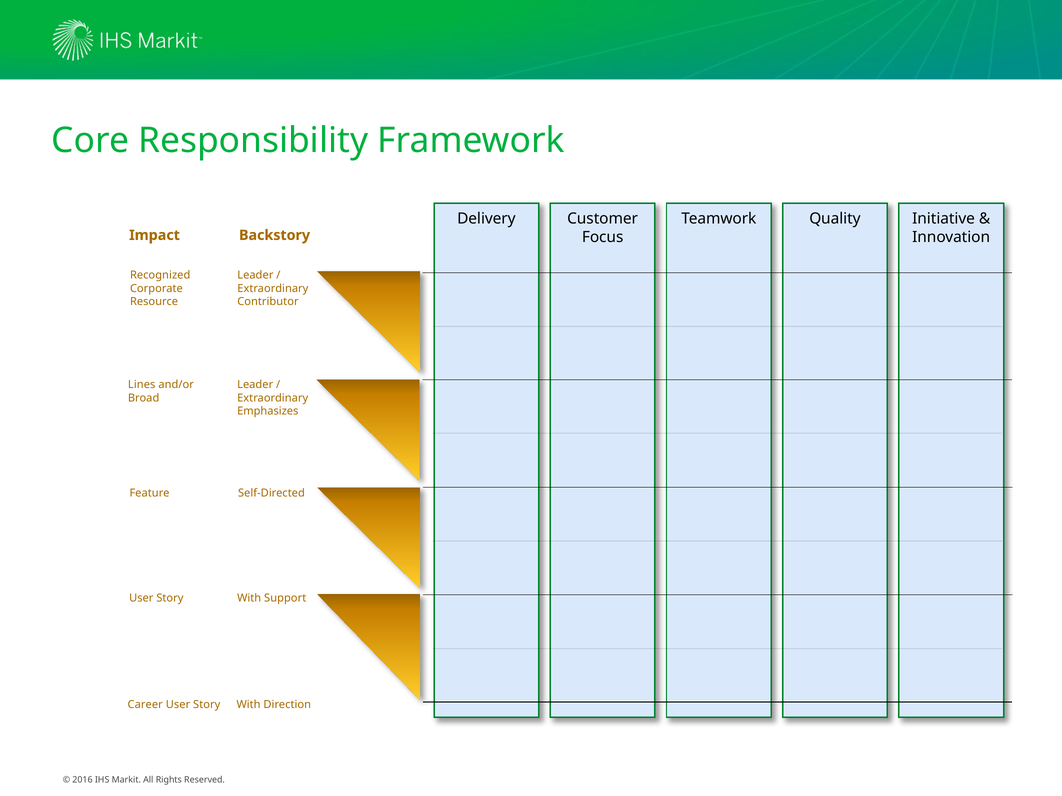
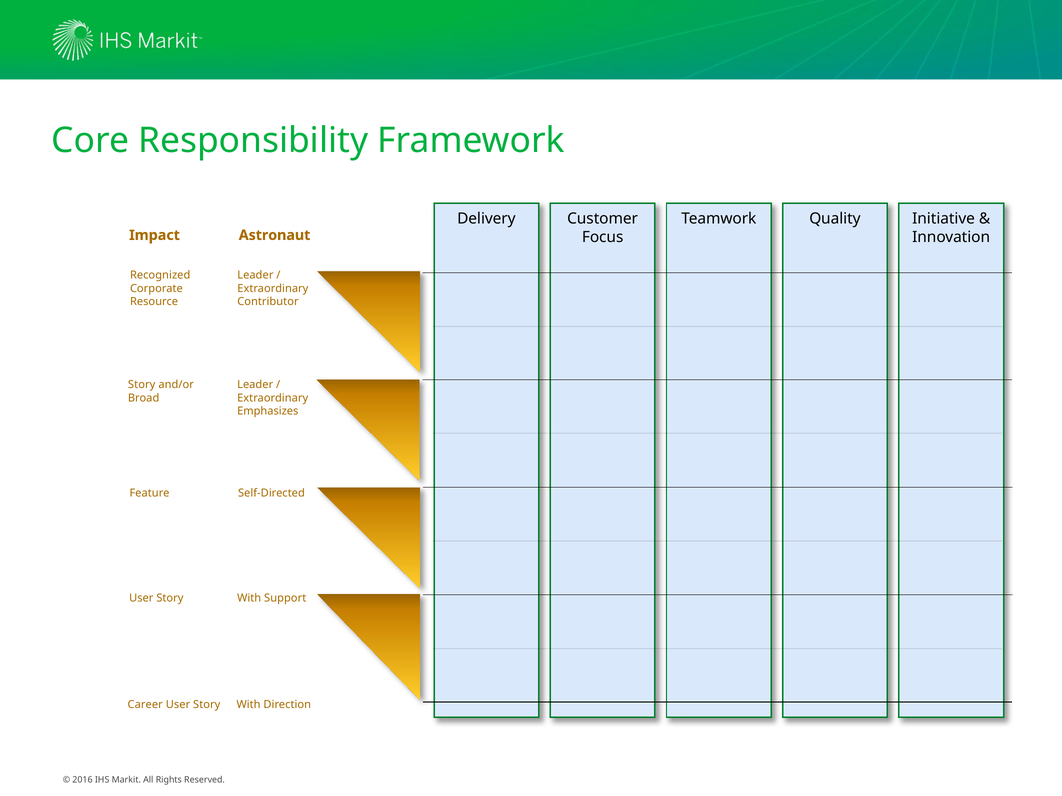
Backstory: Backstory -> Astronaut (275, 235)
Lines: Lines -> Story (142, 385)
